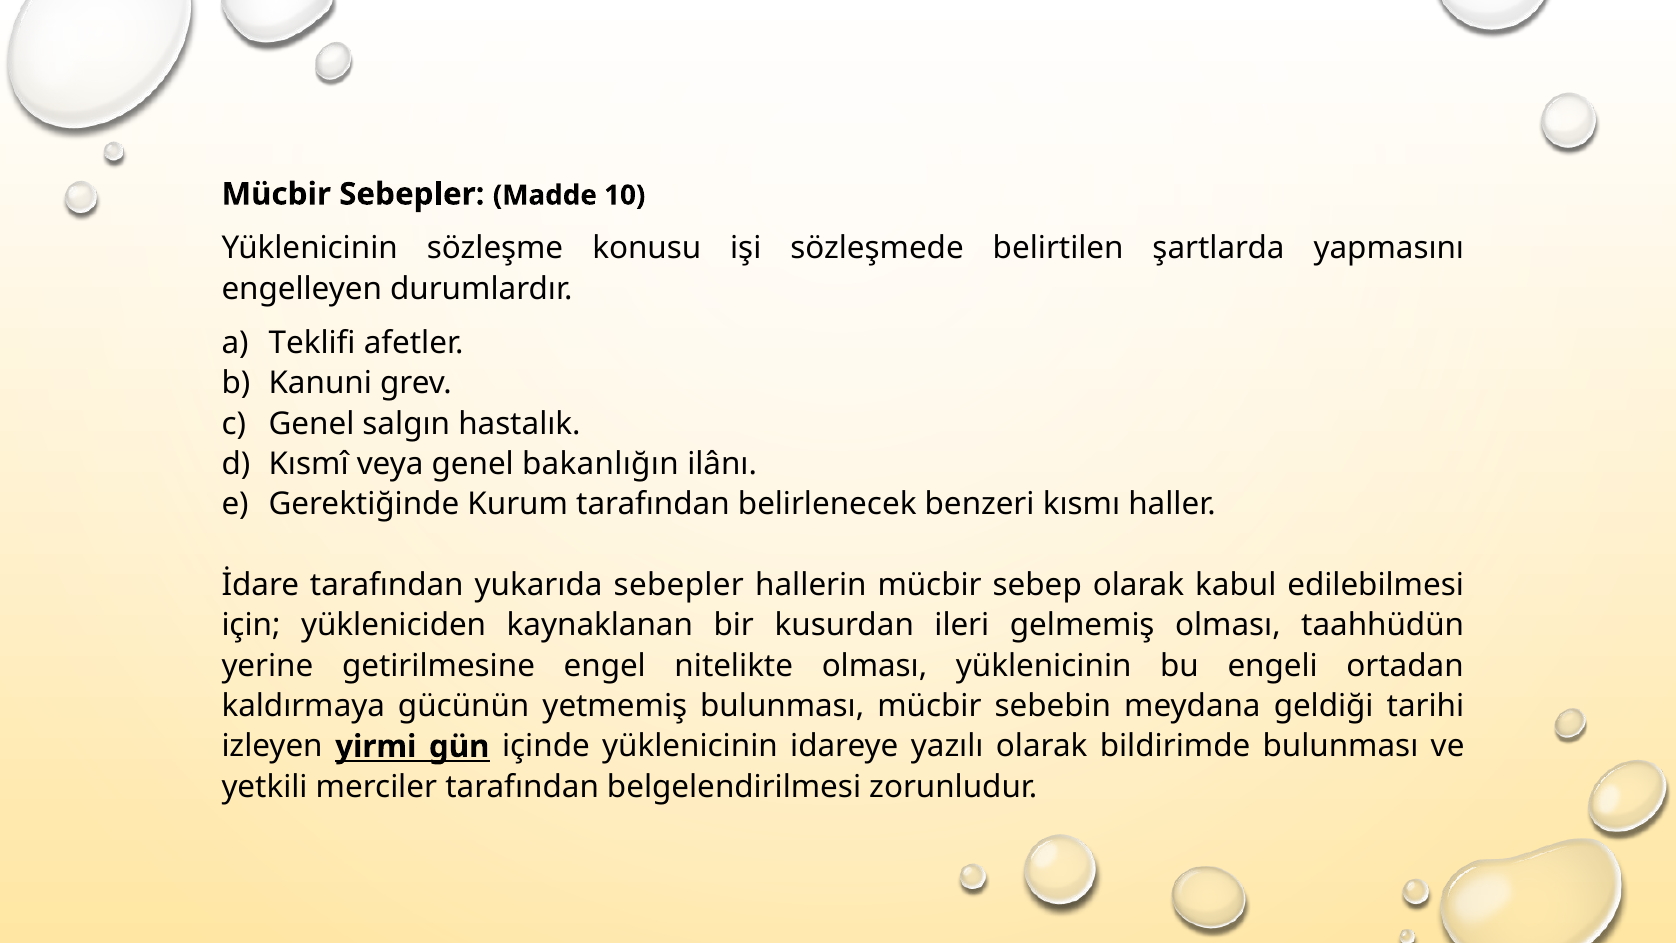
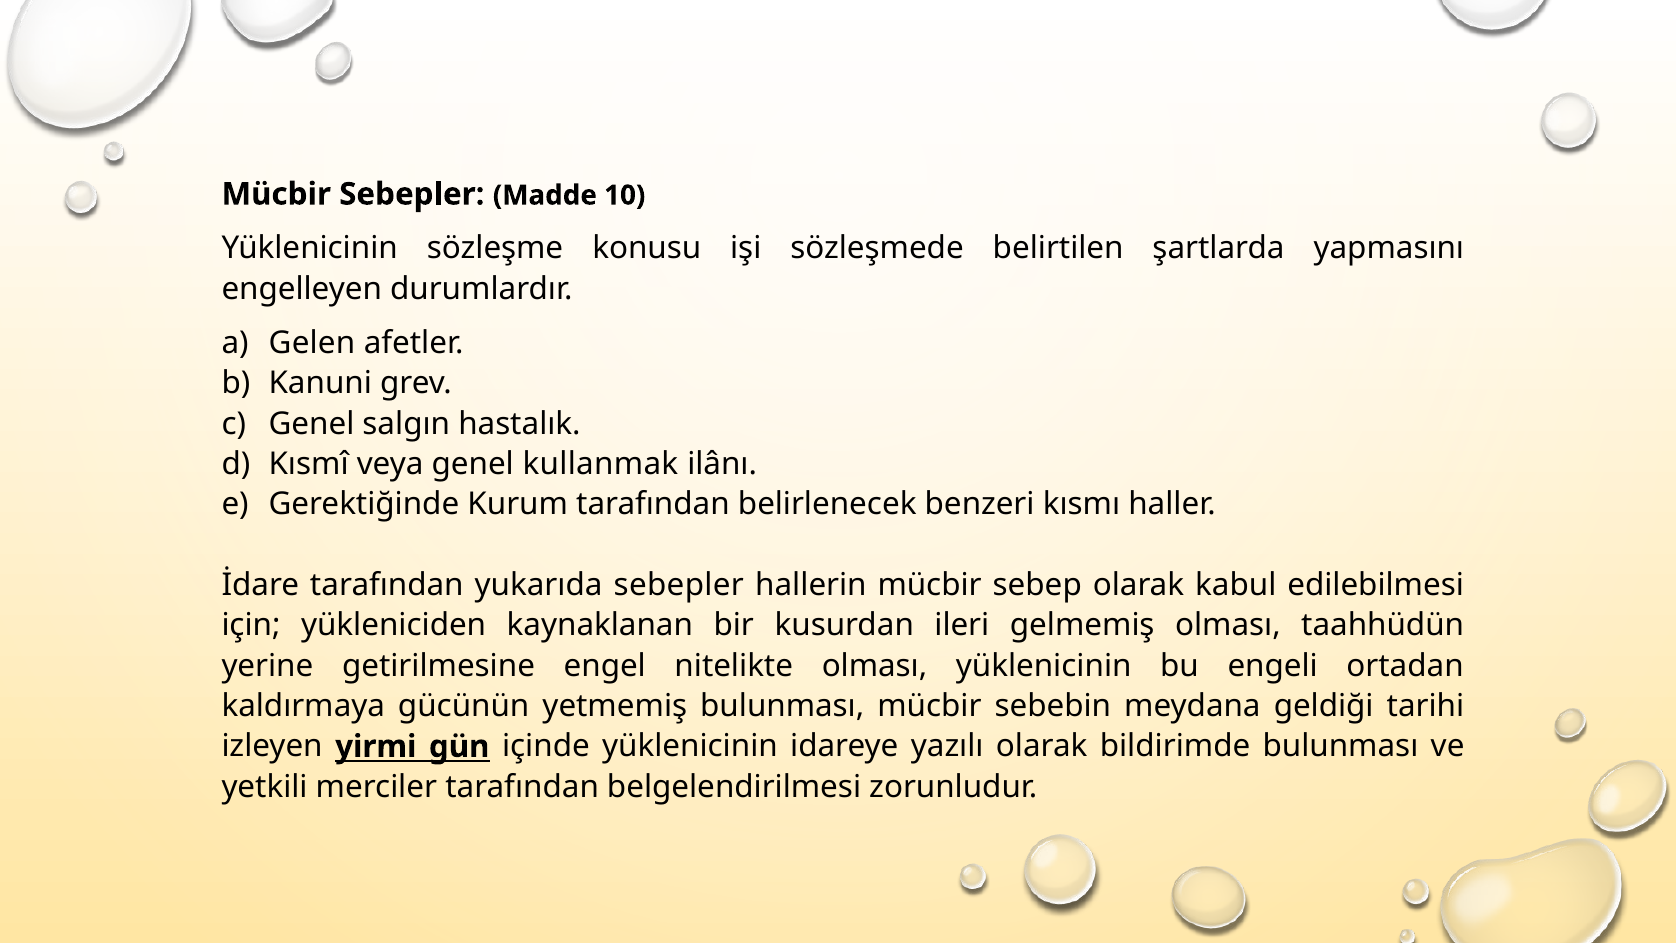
Teklifi: Teklifi -> Gelen (312, 343)
bakanlığın: bakanlığın -> kullanmak (600, 464)
